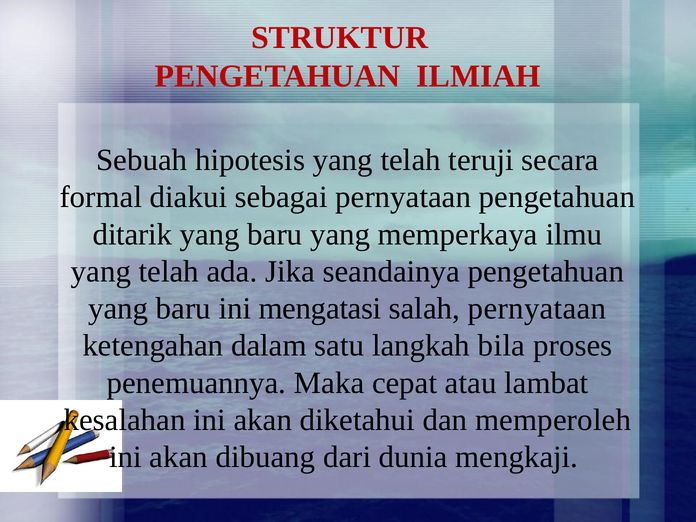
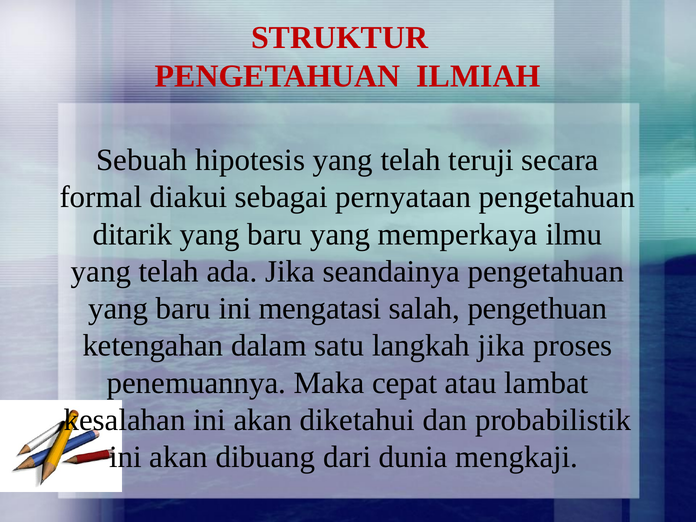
salah pernyataan: pernyataan -> pengethuan (537, 309)
langkah bila: bila -> jika (502, 346)
memperoleh: memperoleh -> probabilistik (553, 420)
